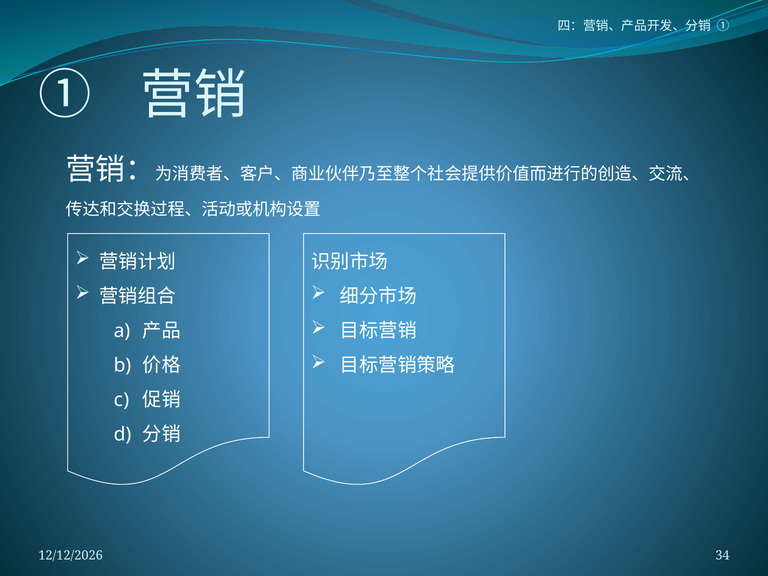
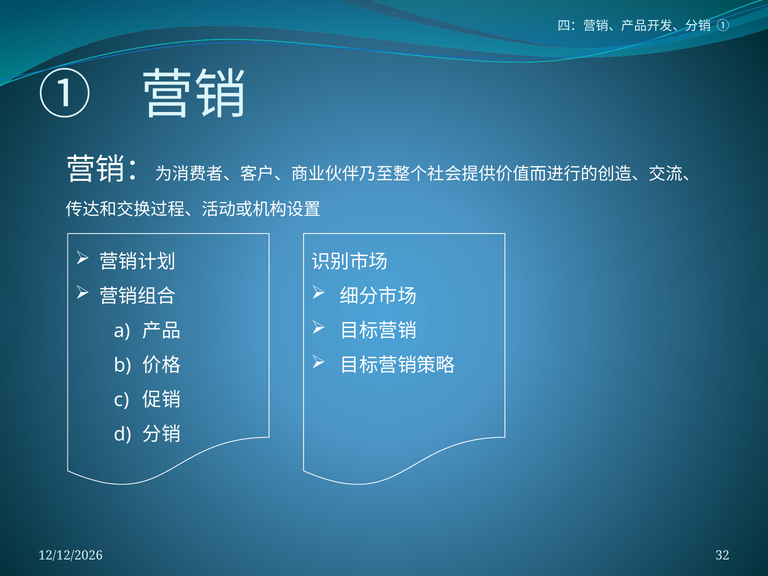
34: 34 -> 32 (723, 556)
